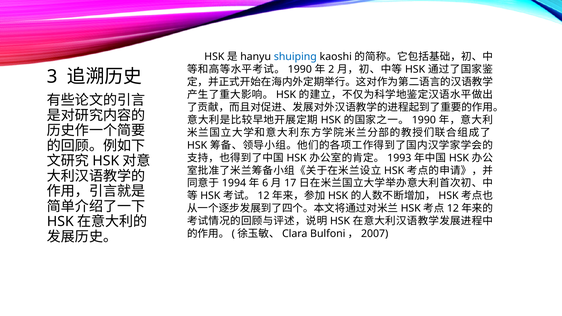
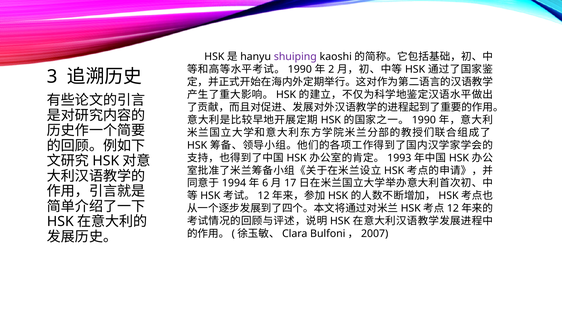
shuiping colour: blue -> purple (295, 57)
